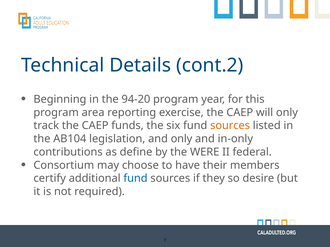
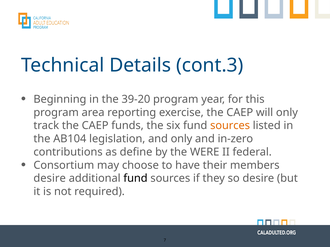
cont.2: cont.2 -> cont.3 (210, 65)
94-20: 94-20 -> 39-20 (136, 99)
in-only: in-only -> in-zero (235, 139)
certify: certify -> desire (50, 179)
fund colour: blue -> black (135, 179)
